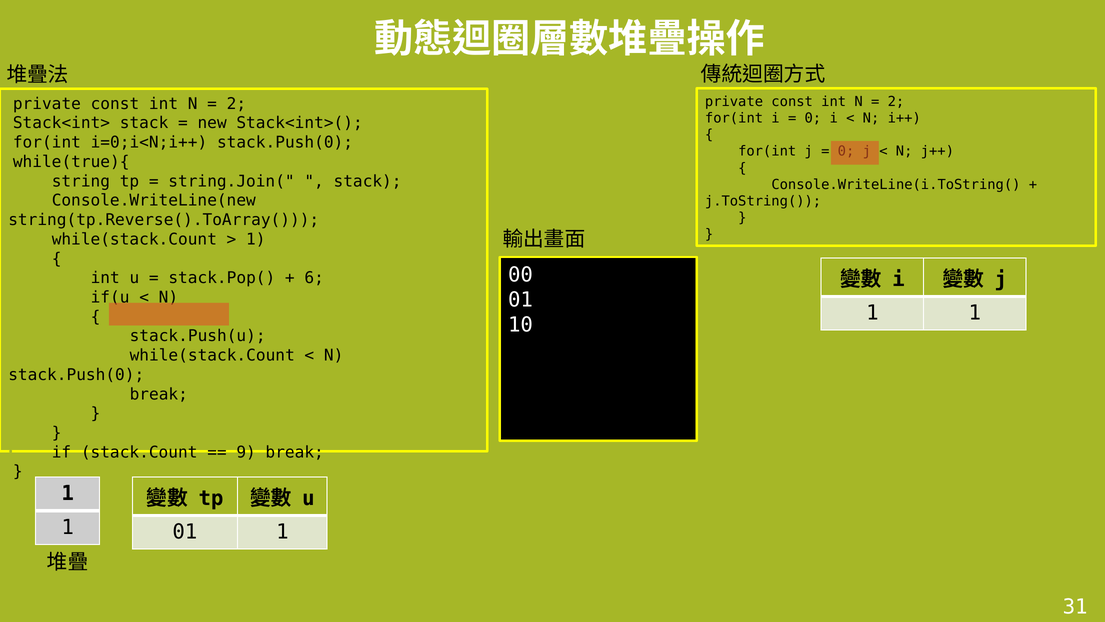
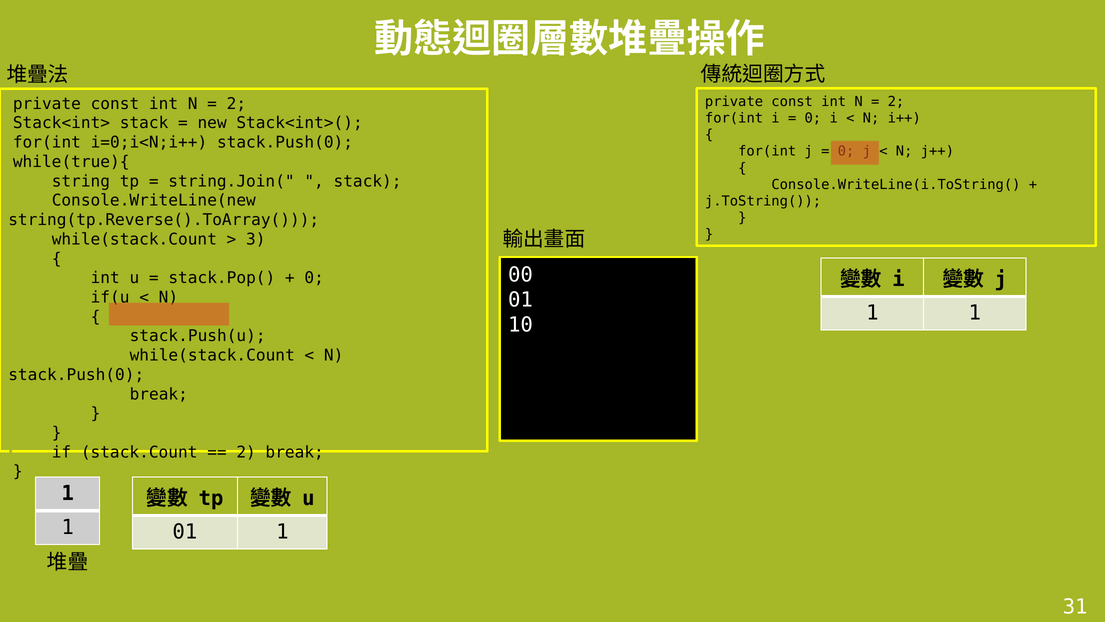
1: 1 -> 3 (256, 239)
6: 6 -> 0 (314, 278)
9: 9 -> 2 (246, 452)
